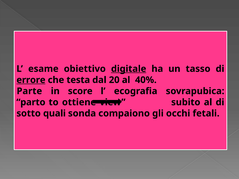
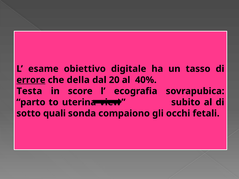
digitale underline: present -> none (129, 69)
testa: testa -> della (78, 80)
Parte: Parte -> Testa (29, 91)
ottiene: ottiene -> uterina (79, 102)
